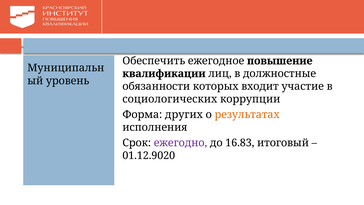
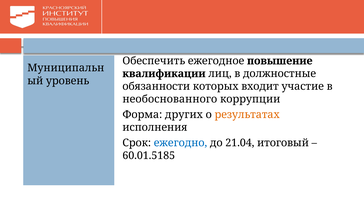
социологических: социологических -> необоснованного (170, 99)
ежегодно colour: purple -> blue (180, 143)
16.83: 16.83 -> 21.04 (240, 143)
01.12.9020: 01.12.9020 -> 60.01.5185 (149, 155)
